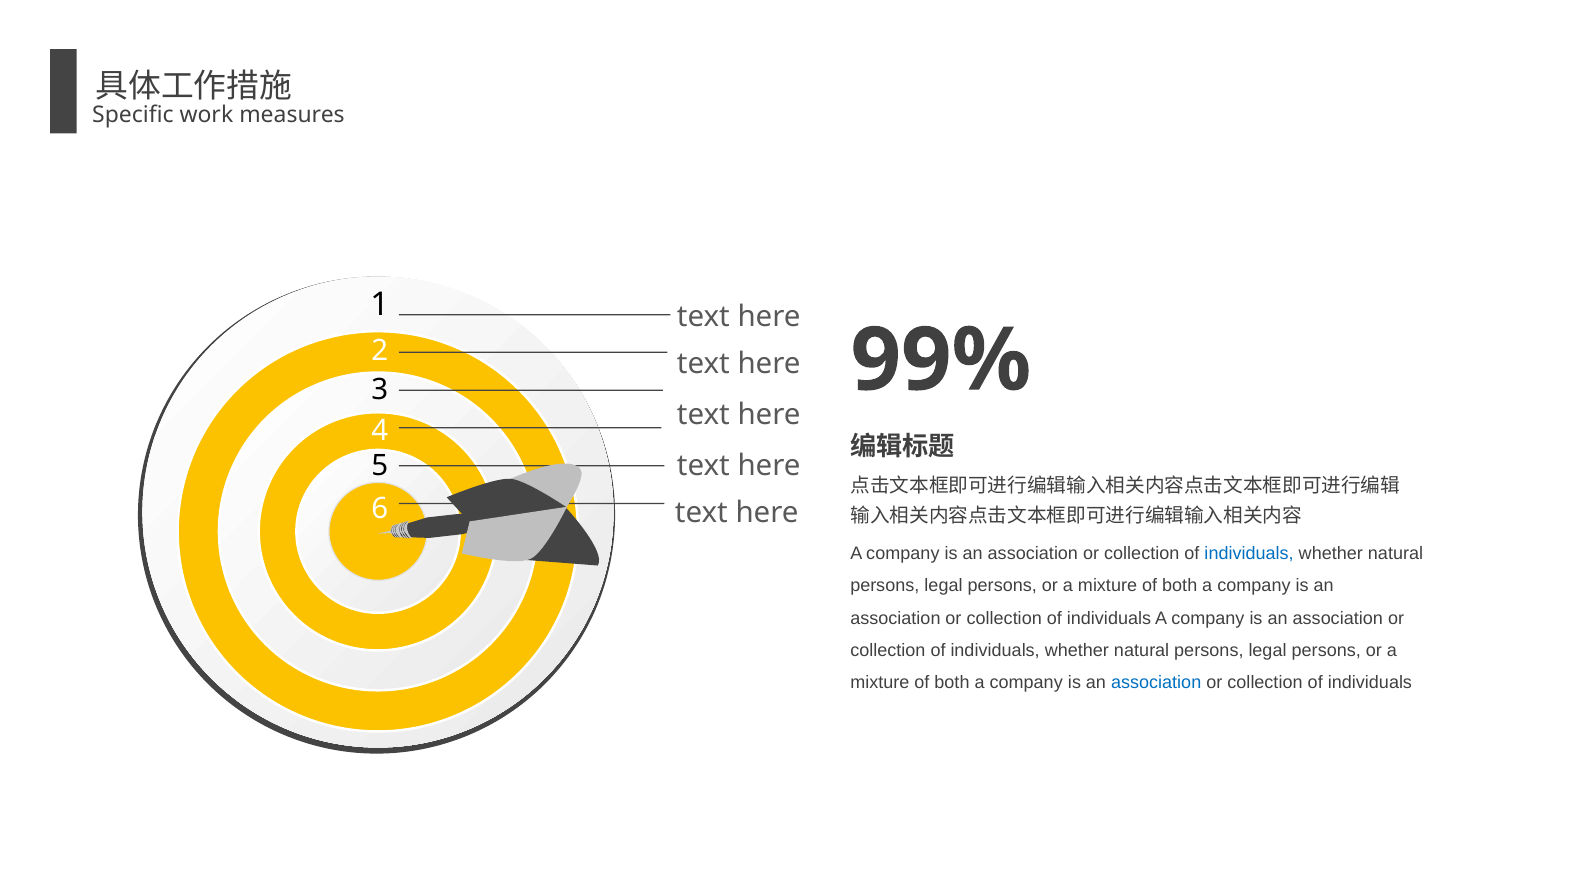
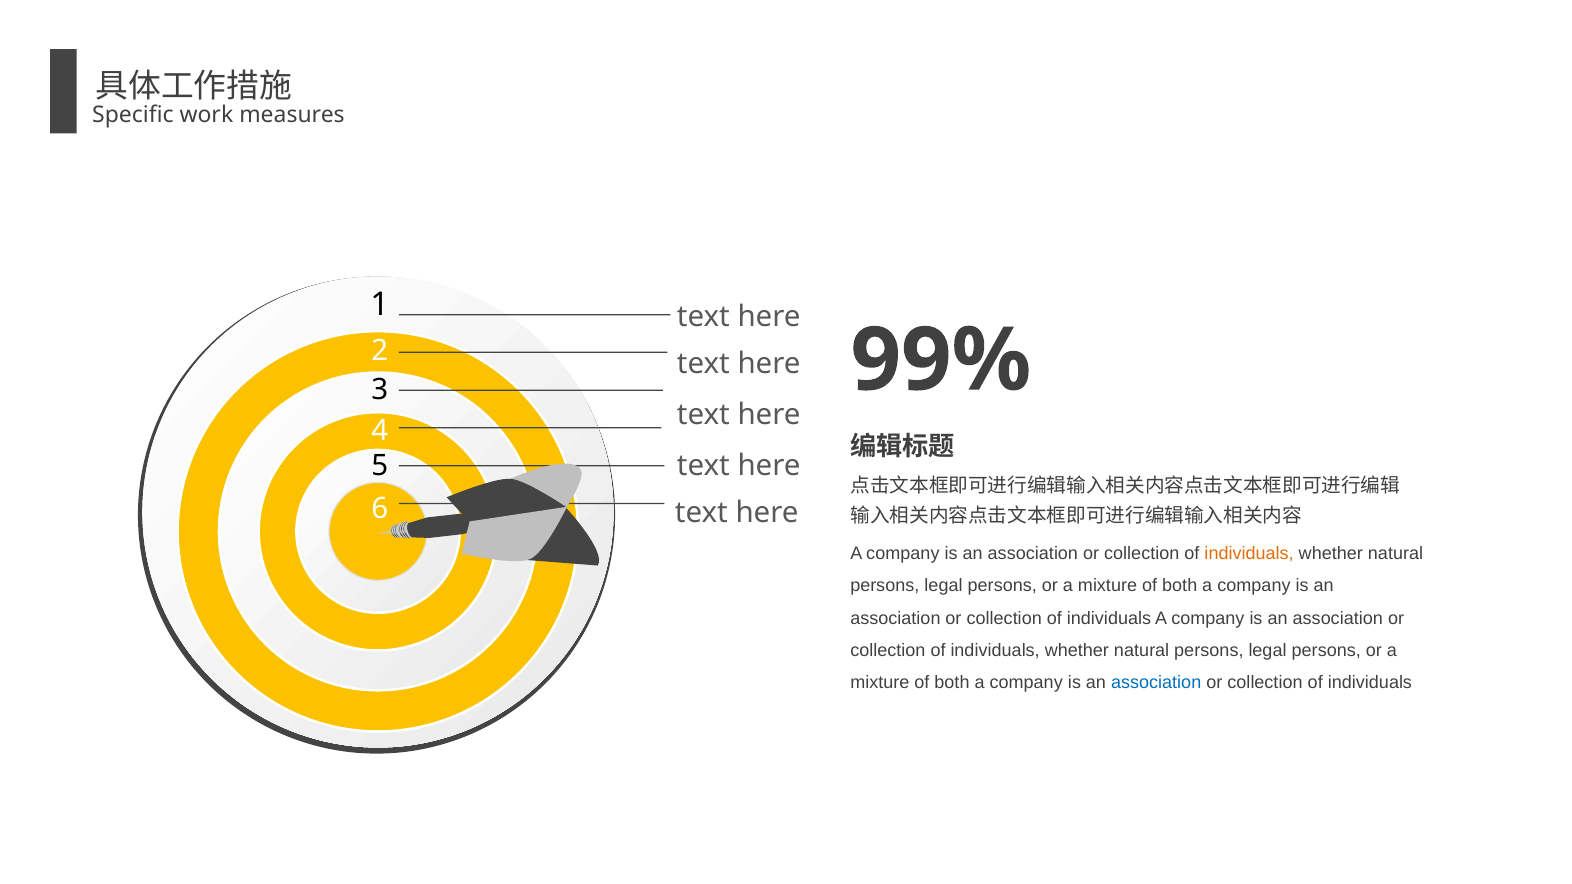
individuals colour: blue -> orange (1249, 553)
